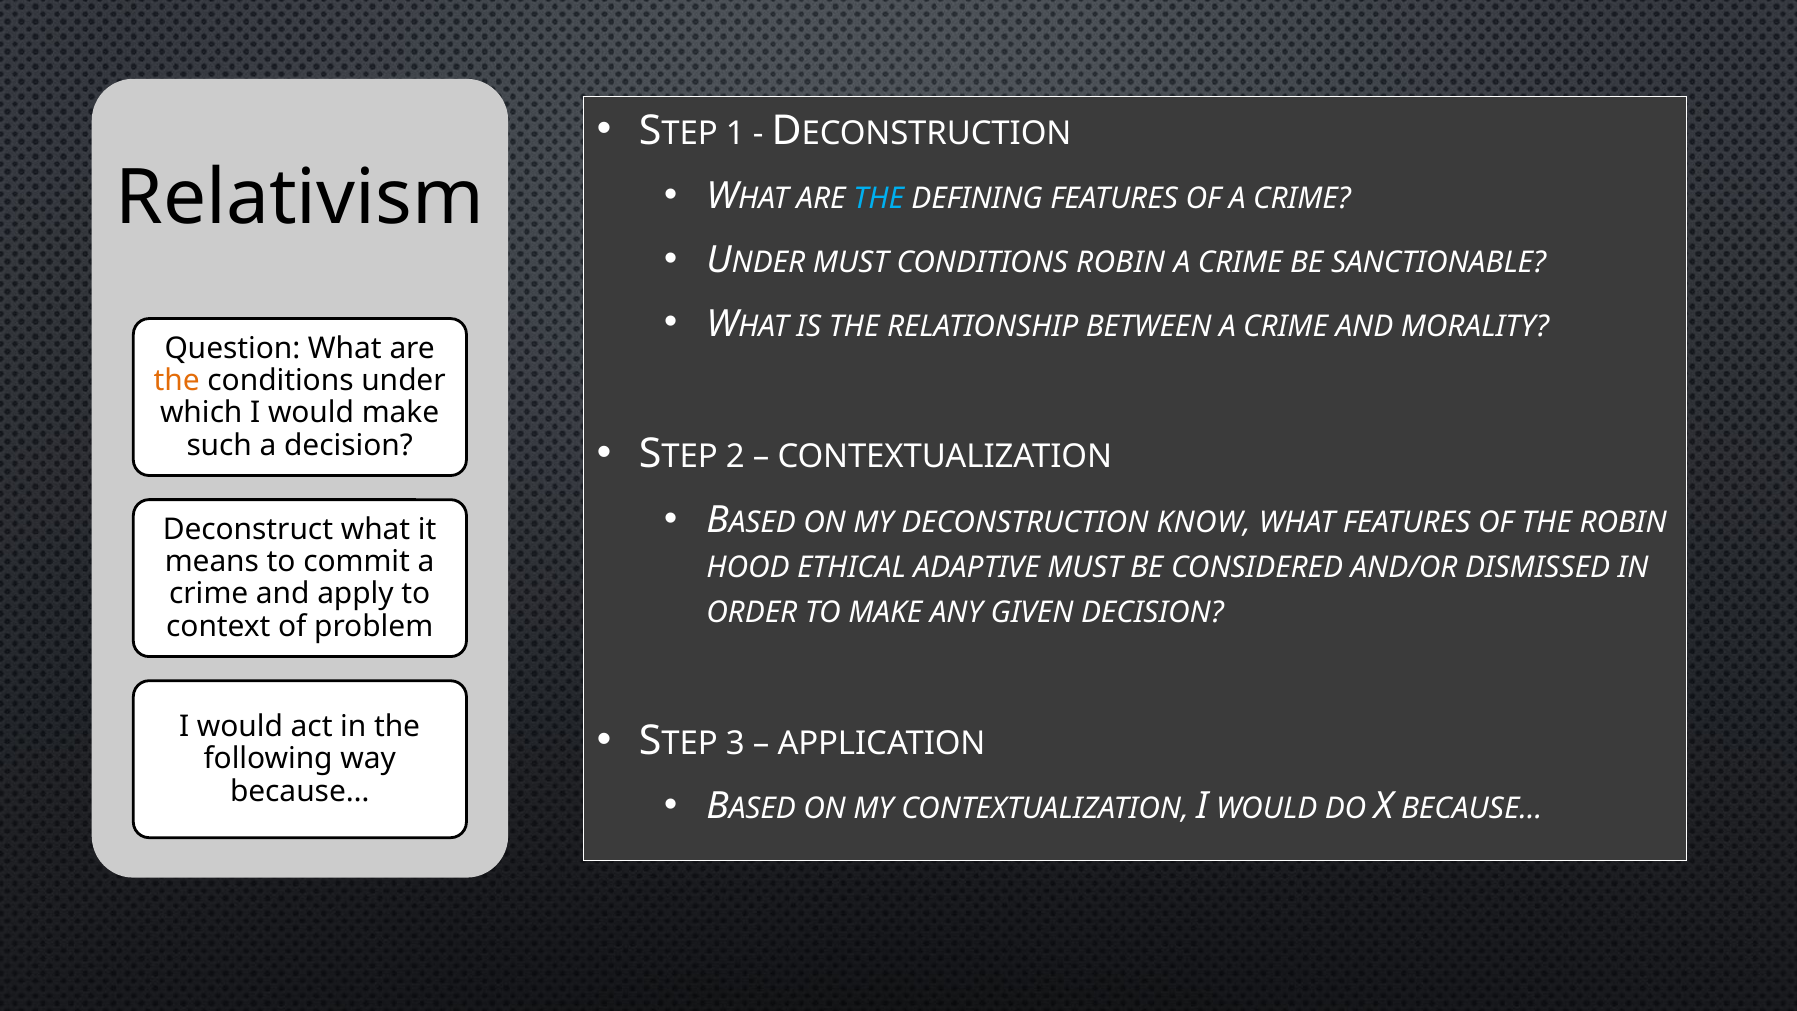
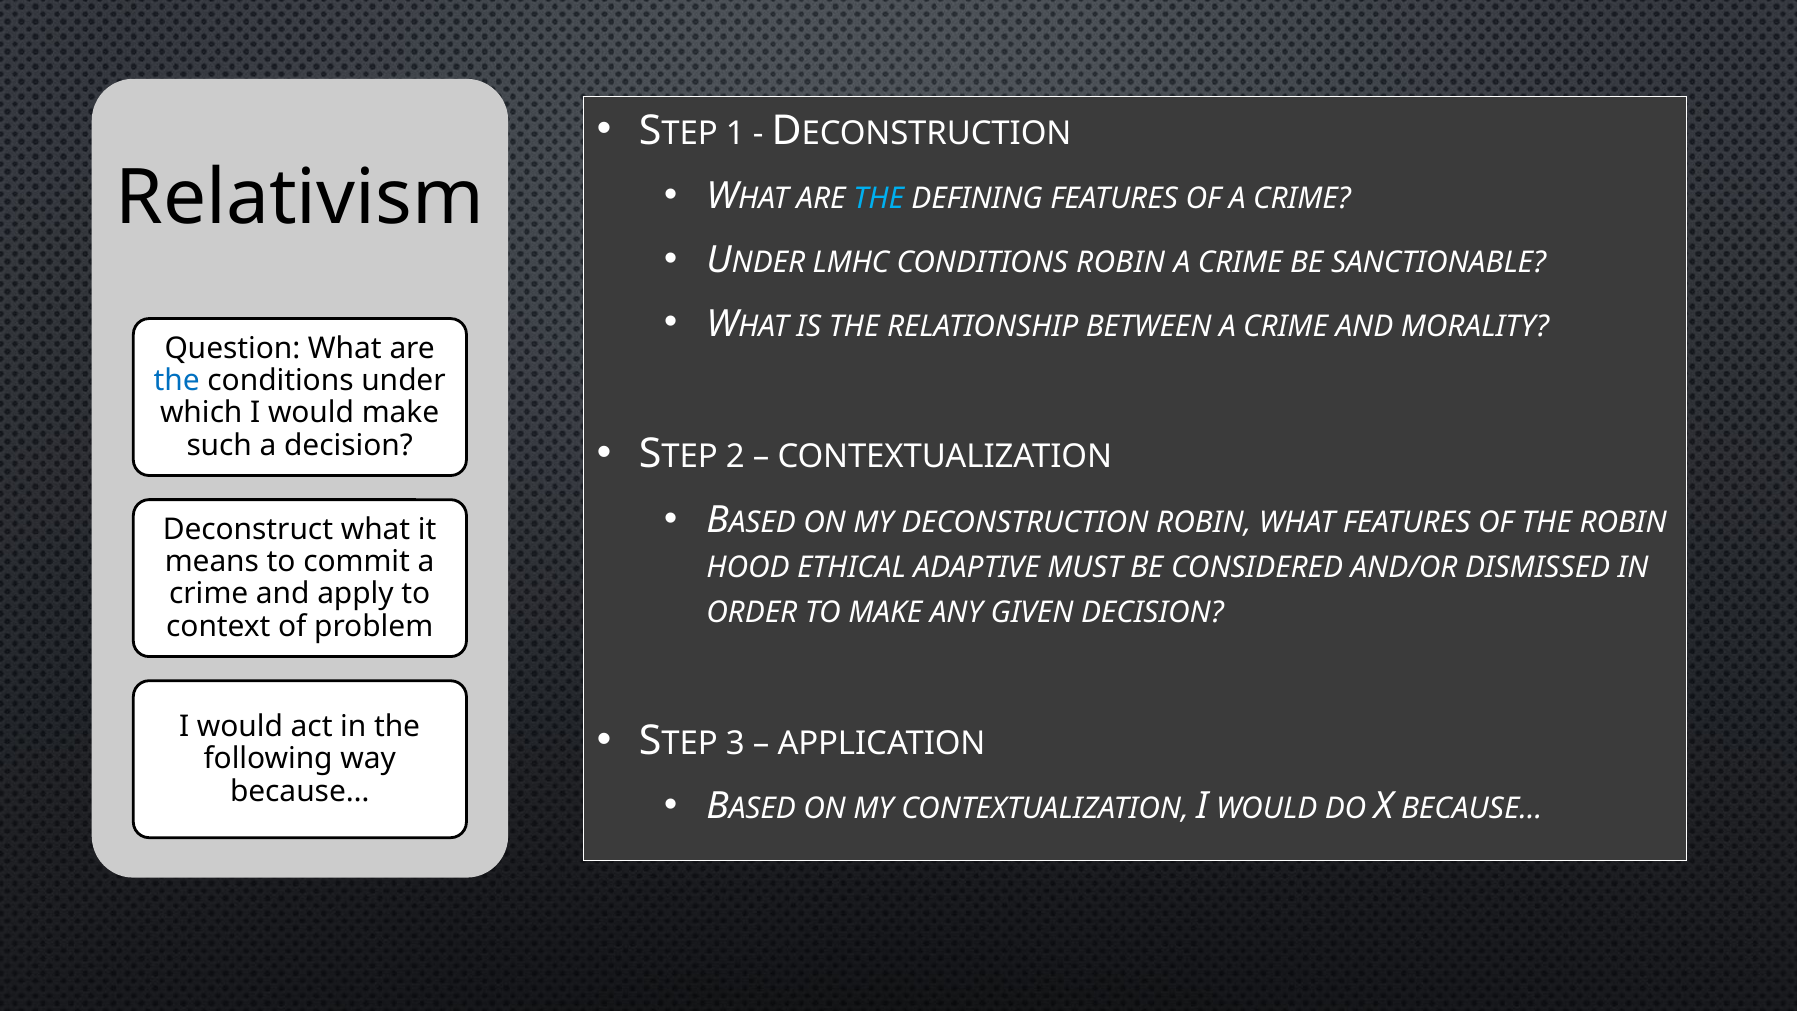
MUST: MUST -> LMHC (851, 262)
the colour: orange -> blue (177, 381)
DECONSTRUCTION KNOW: KNOW -> ROBIN (1204, 522)
